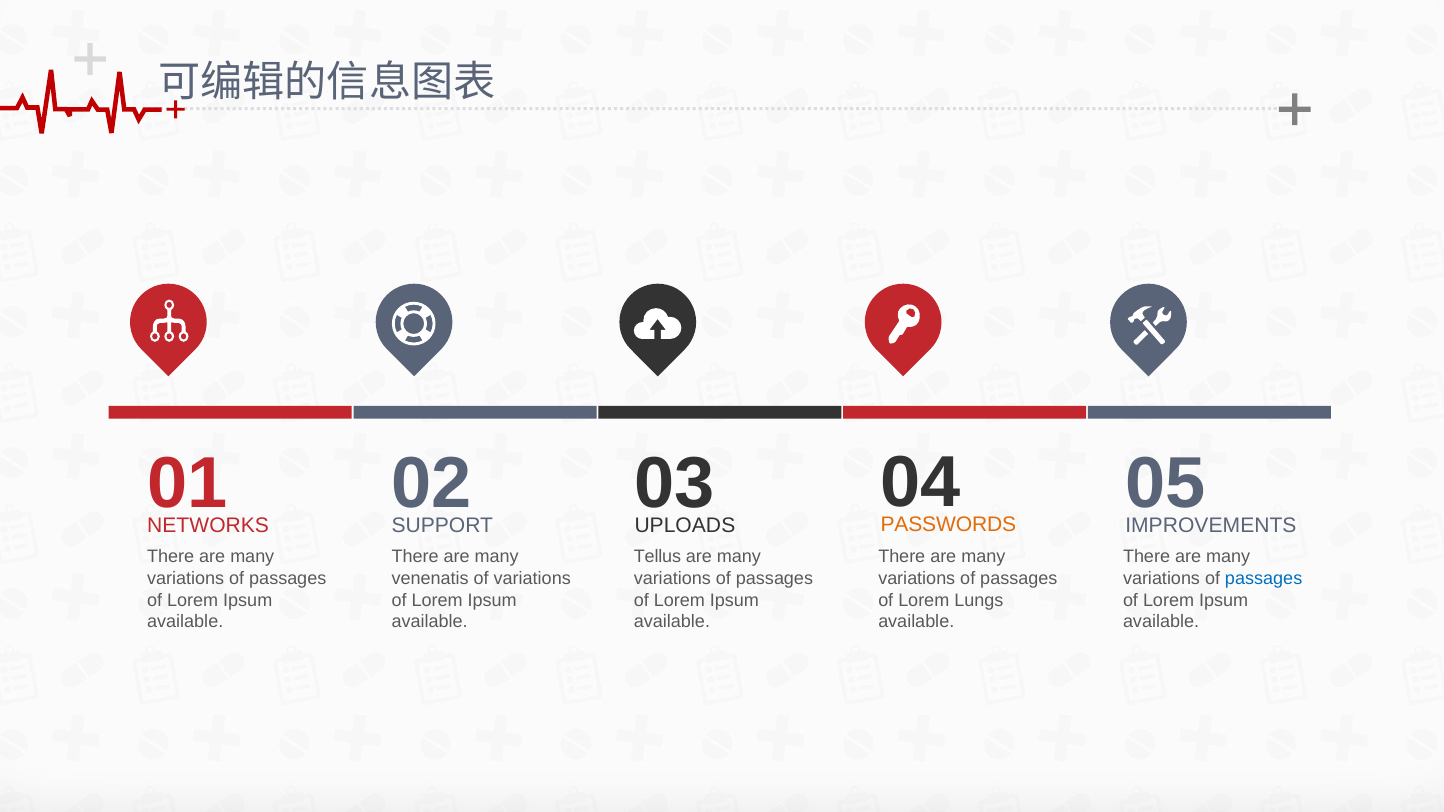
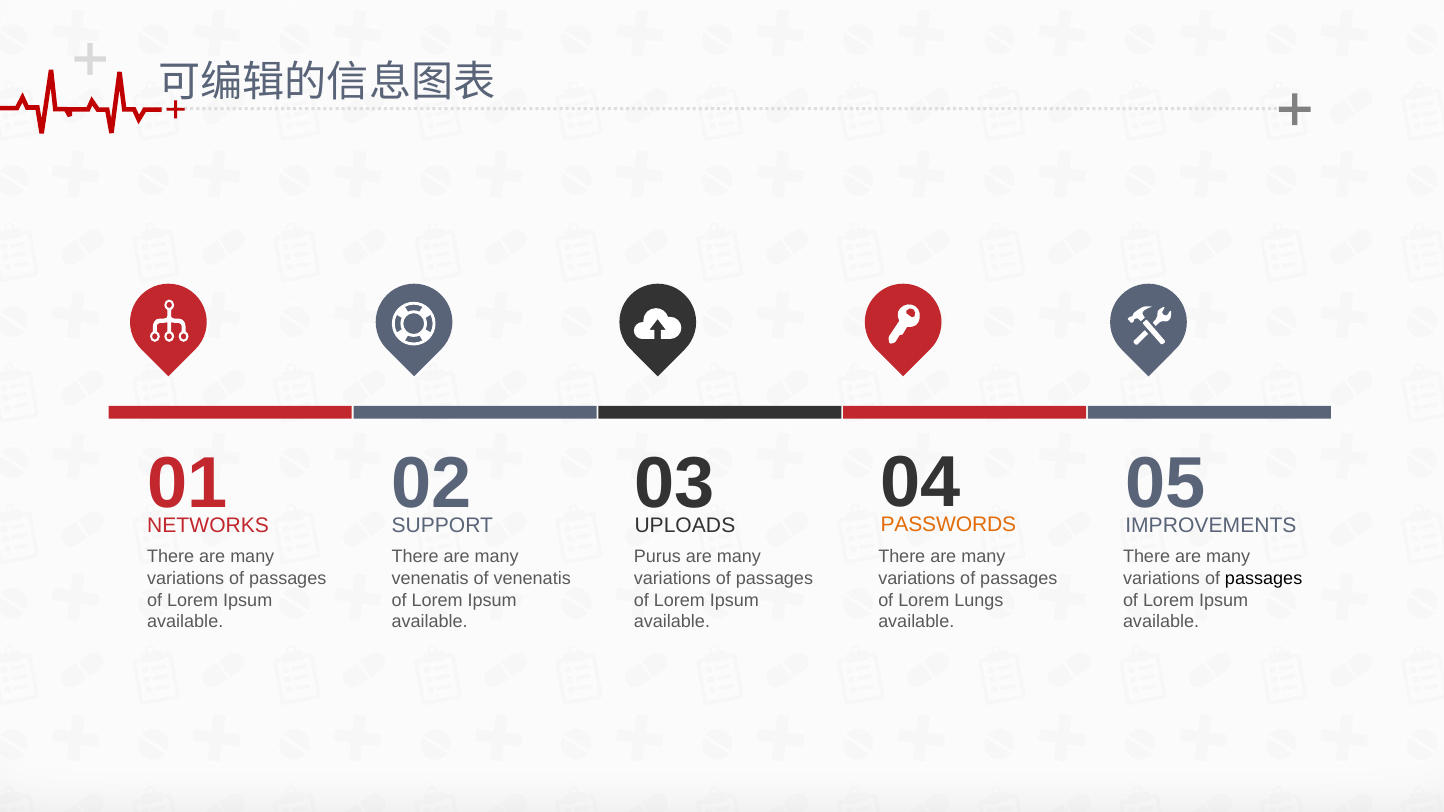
Tellus: Tellus -> Purus (657, 557)
of variations: variations -> venenatis (532, 579)
passages colour: blue -> black (1264, 579)
